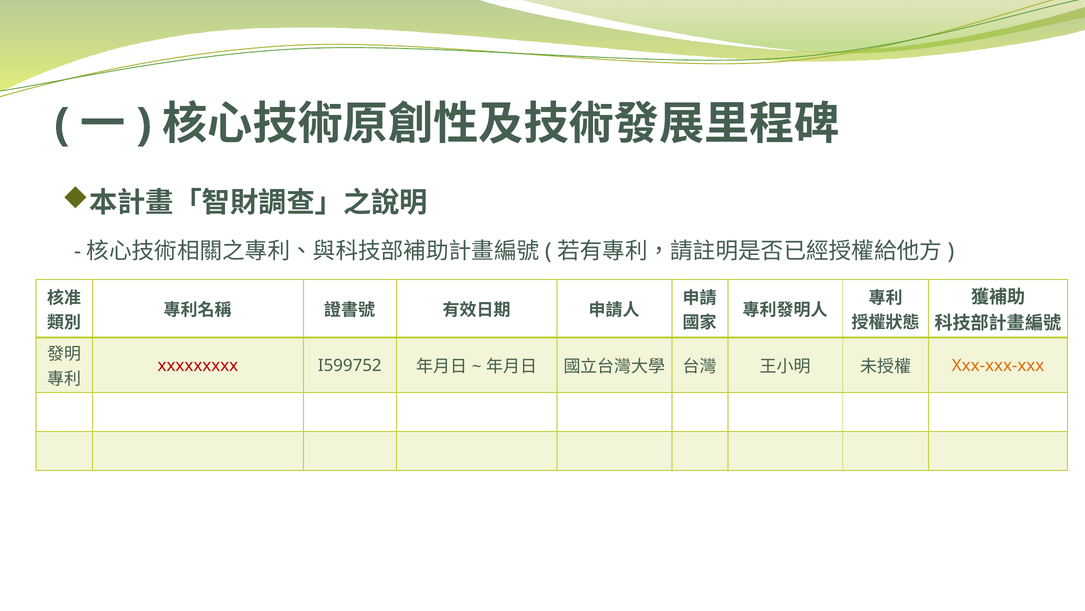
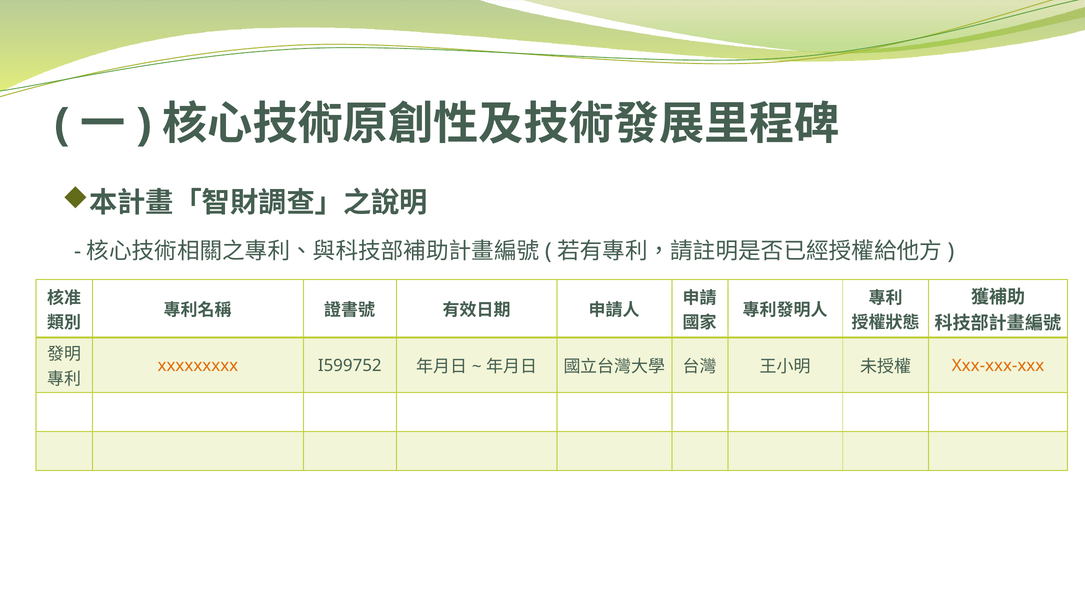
xxxxxxxxx colour: red -> orange (198, 365)
